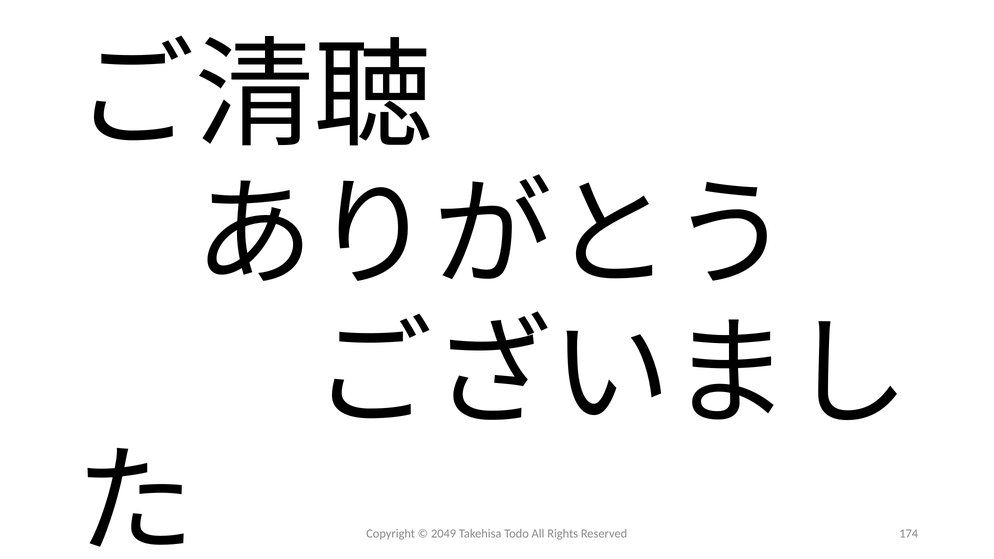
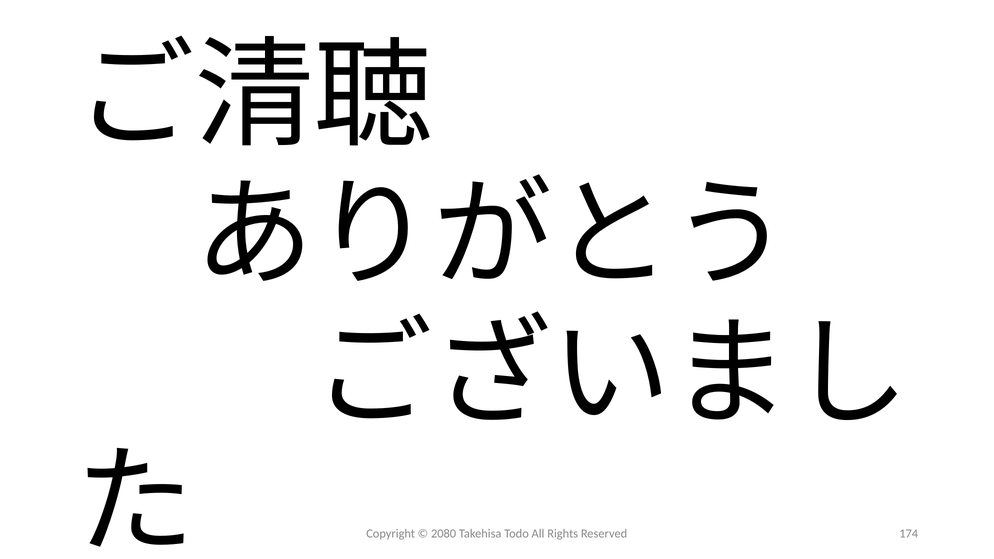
2049: 2049 -> 2080 (444, 534)
